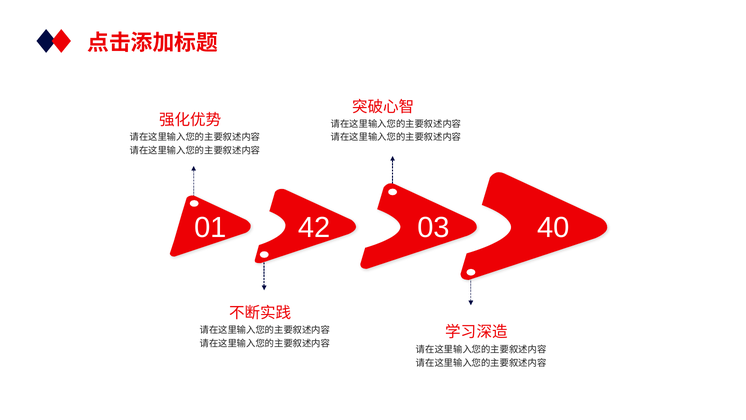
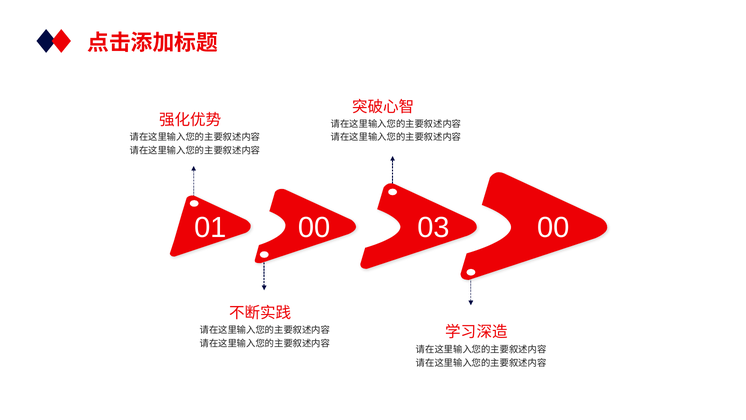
01 42: 42 -> 00 (314, 228)
03 40: 40 -> 00 (553, 228)
